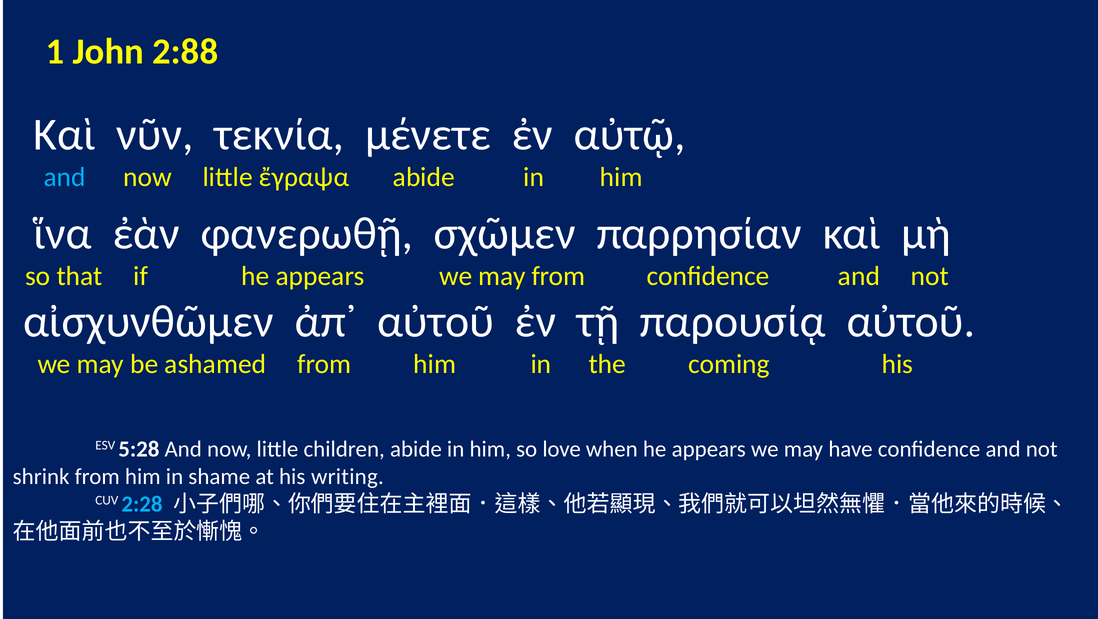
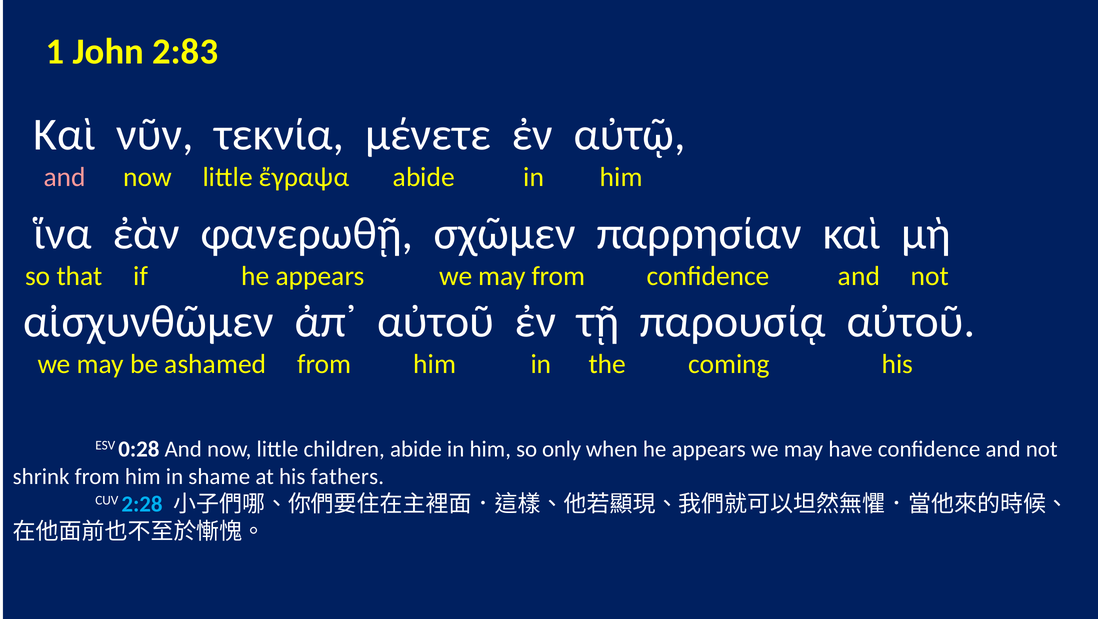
2:88: 2:88 -> 2:83 (185, 51)
and colour: light blue -> pink (65, 177)
5:28: 5:28 -> 0:28 (139, 449)
love: love -> only (562, 449)
writing: writing -> fathers (347, 477)
